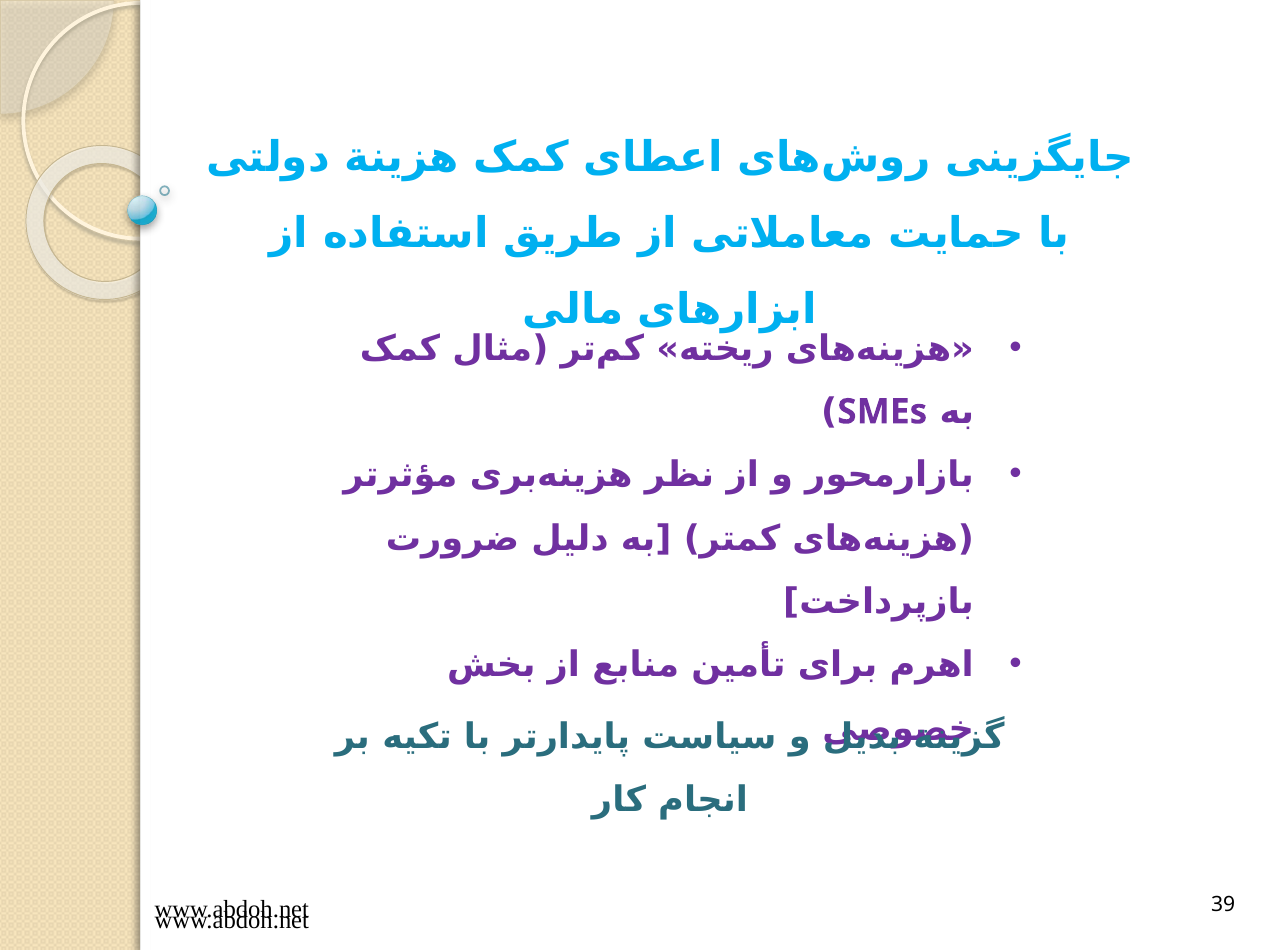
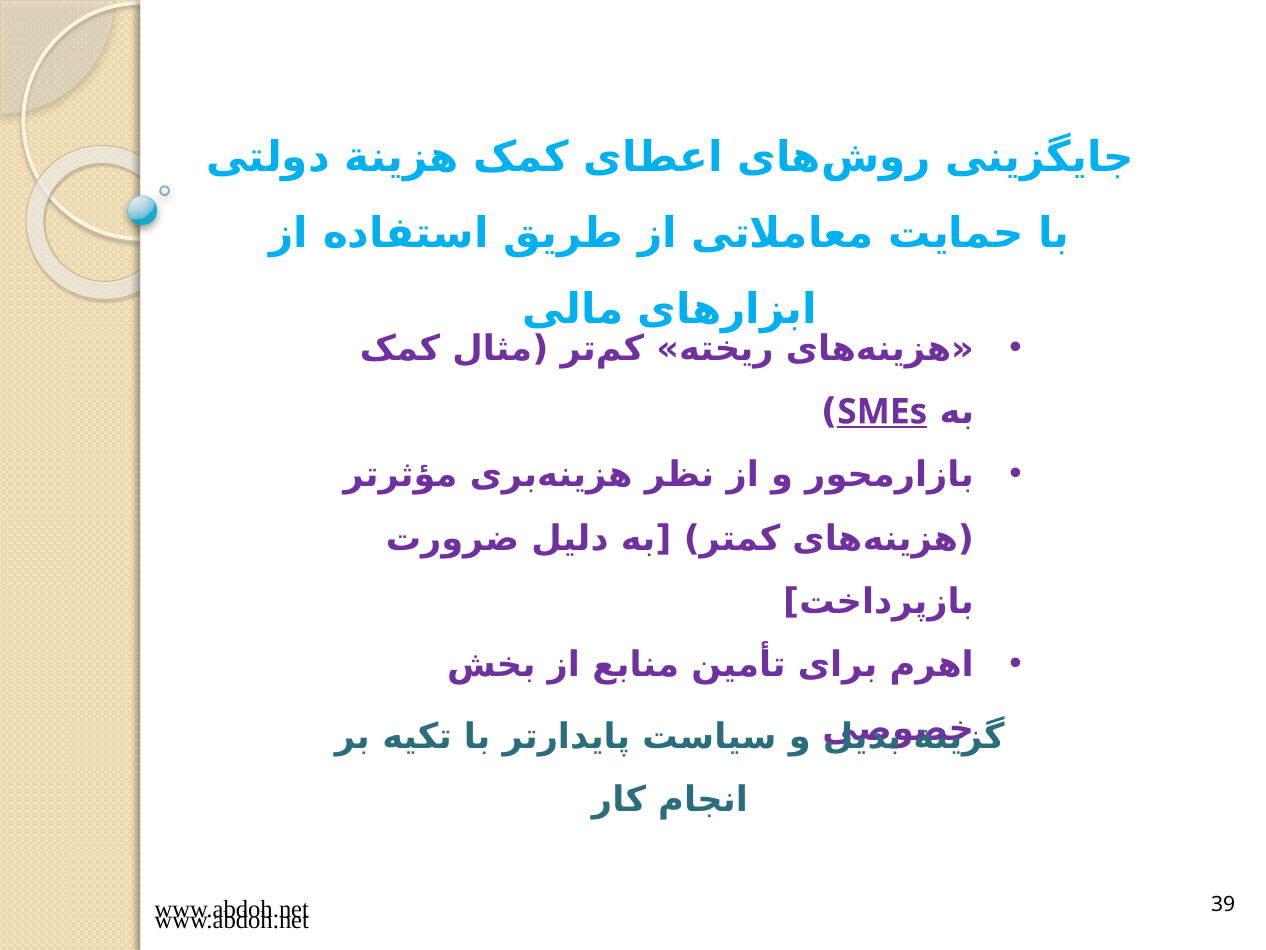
SMEs underline: none -> present (882, 412)
